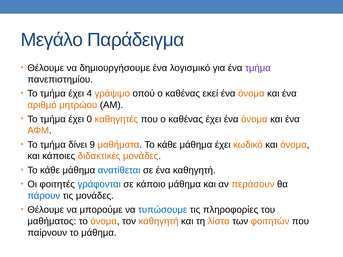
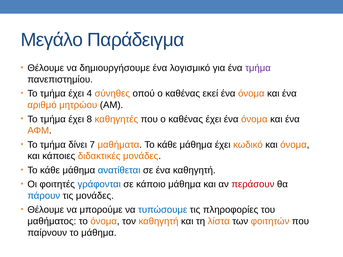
γράψιμο: γράψιμο -> σύνηθες (112, 94)
0: 0 -> 8 (89, 119)
9: 9 -> 7 (92, 145)
περάσουν colour: orange -> red (253, 184)
